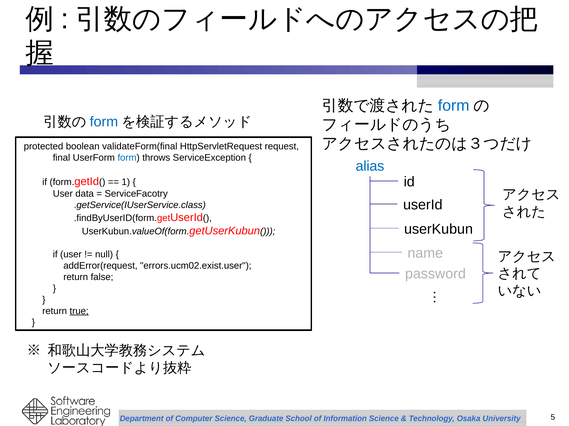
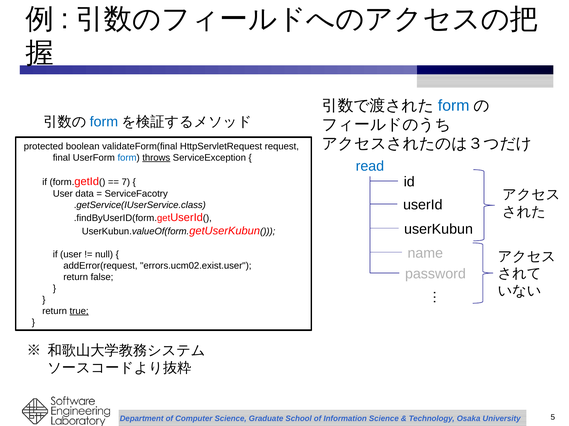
throws underline: none -> present (156, 158)
alias: alias -> read (370, 166)
1: 1 -> 7 (126, 182)
